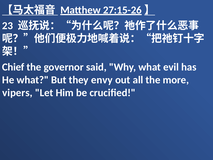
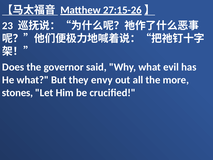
Chief: Chief -> Does (13, 67)
vipers: vipers -> stones (17, 93)
